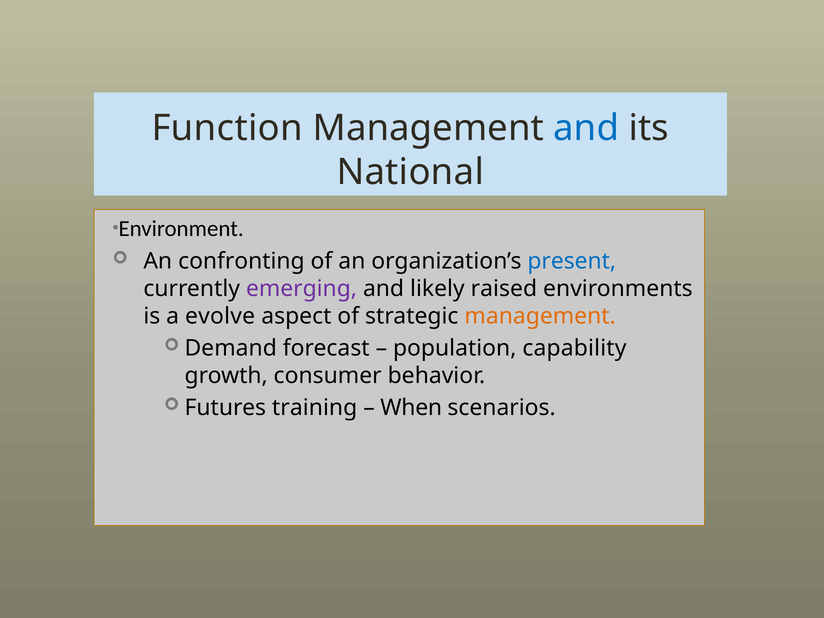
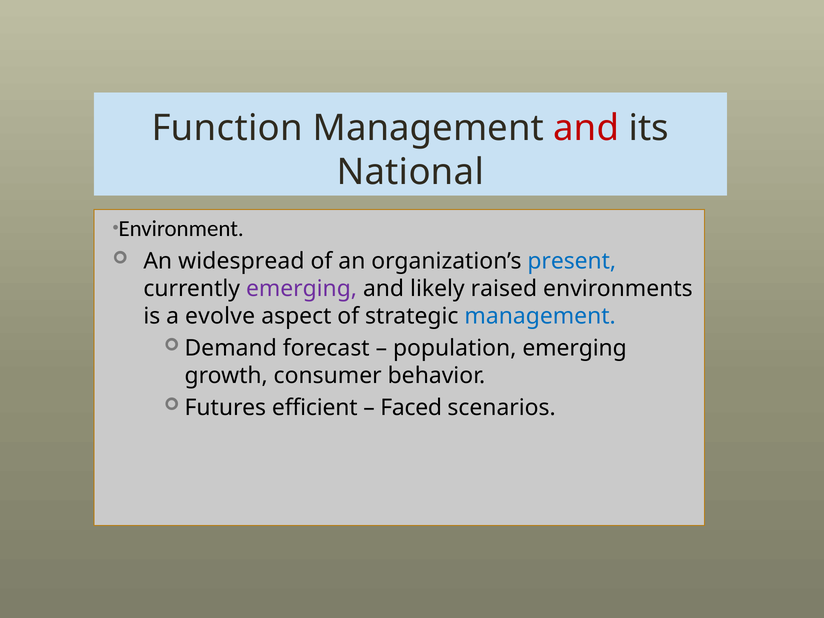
and colour: blue -> red (586, 128)
confronting: confronting -> widespread (241, 261)
management colour: orange -> blue (540, 316)
population capability: capability -> emerging (575, 348)
training: training -> efficient (315, 408)
When: When -> Faced (411, 408)
